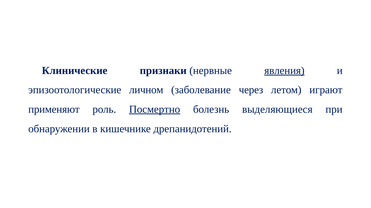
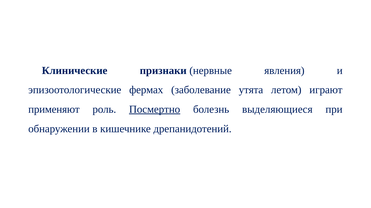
явления underline: present -> none (284, 71)
личном: личном -> фермах (146, 90)
через: через -> утята (251, 90)
